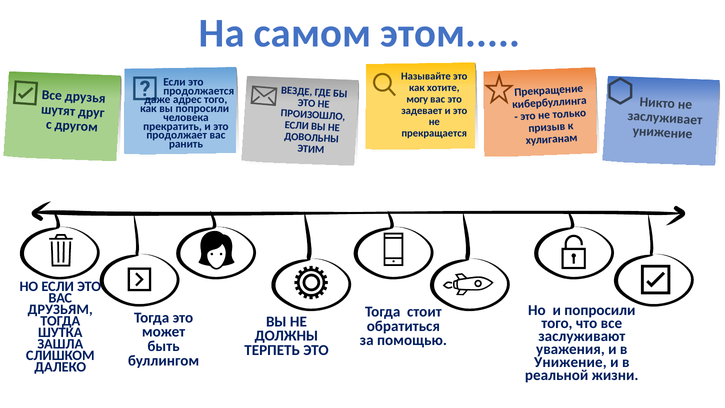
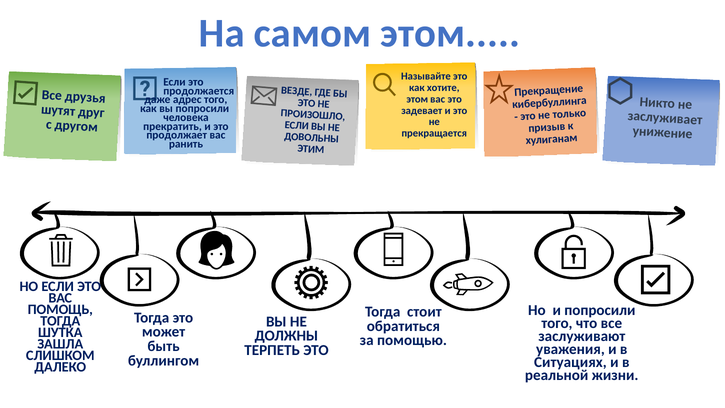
могу: могу -> этом (417, 99)
ДРУЗЬЯМ: ДРУЗЬЯМ -> ПОМОЩЬ (60, 309)
Унижение: Унижение -> Ситуациях (570, 362)
